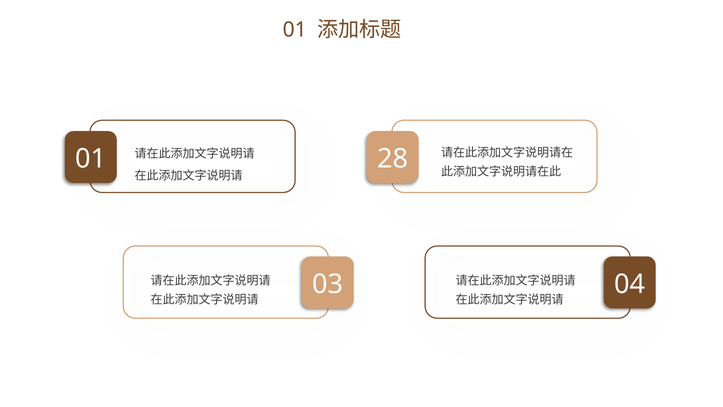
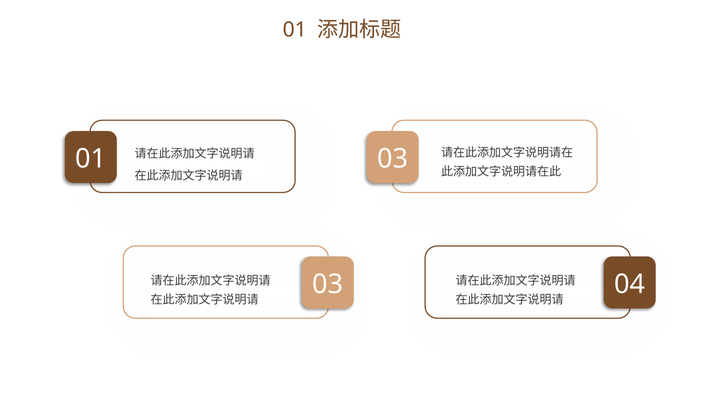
28: 28 -> 03 (393, 159)
